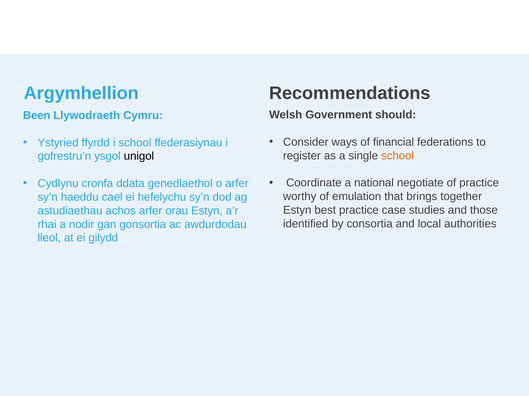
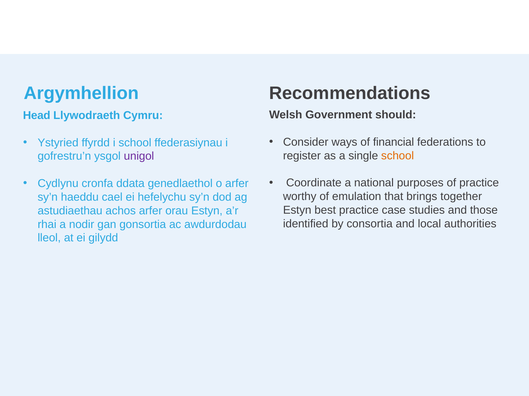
Been: Been -> Head (37, 116)
unigol colour: black -> purple (139, 157)
negotiate: negotiate -> purposes (420, 183)
